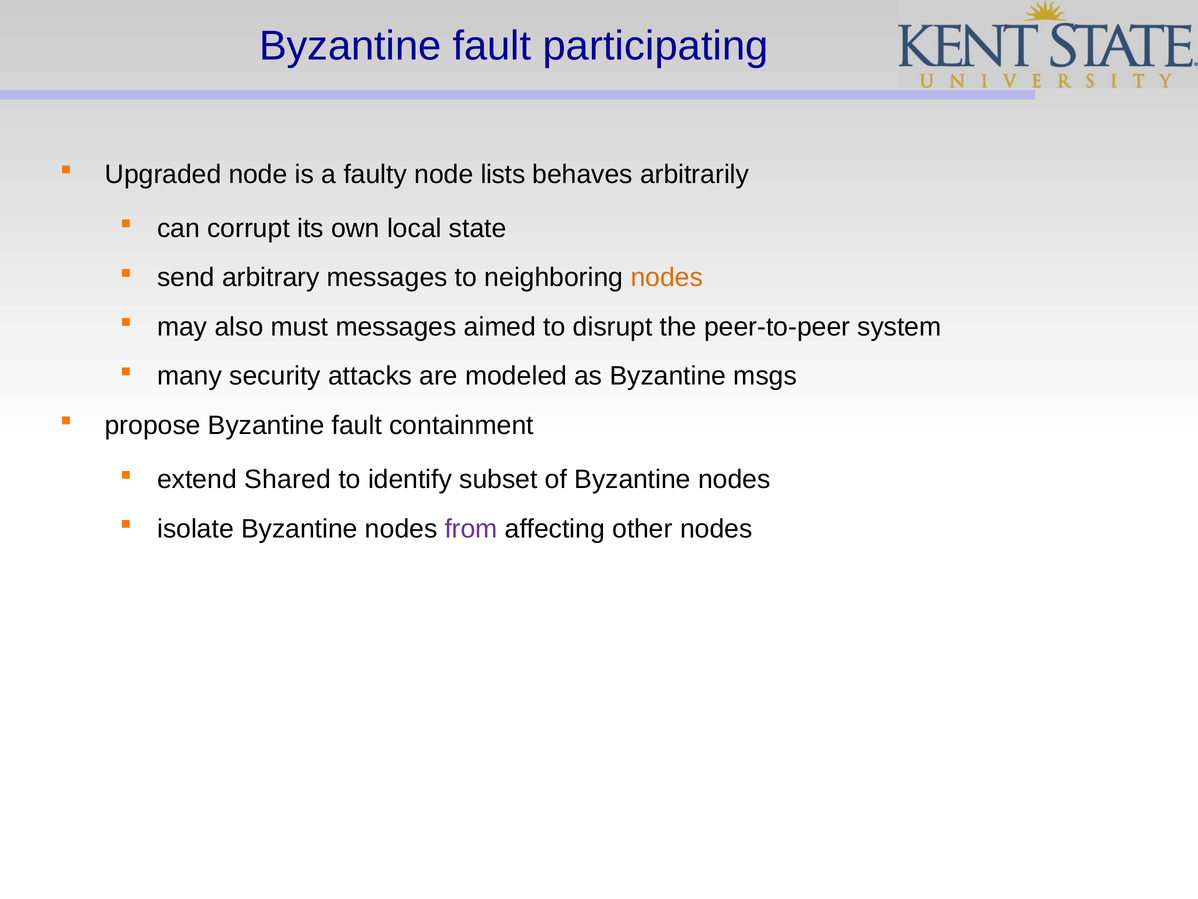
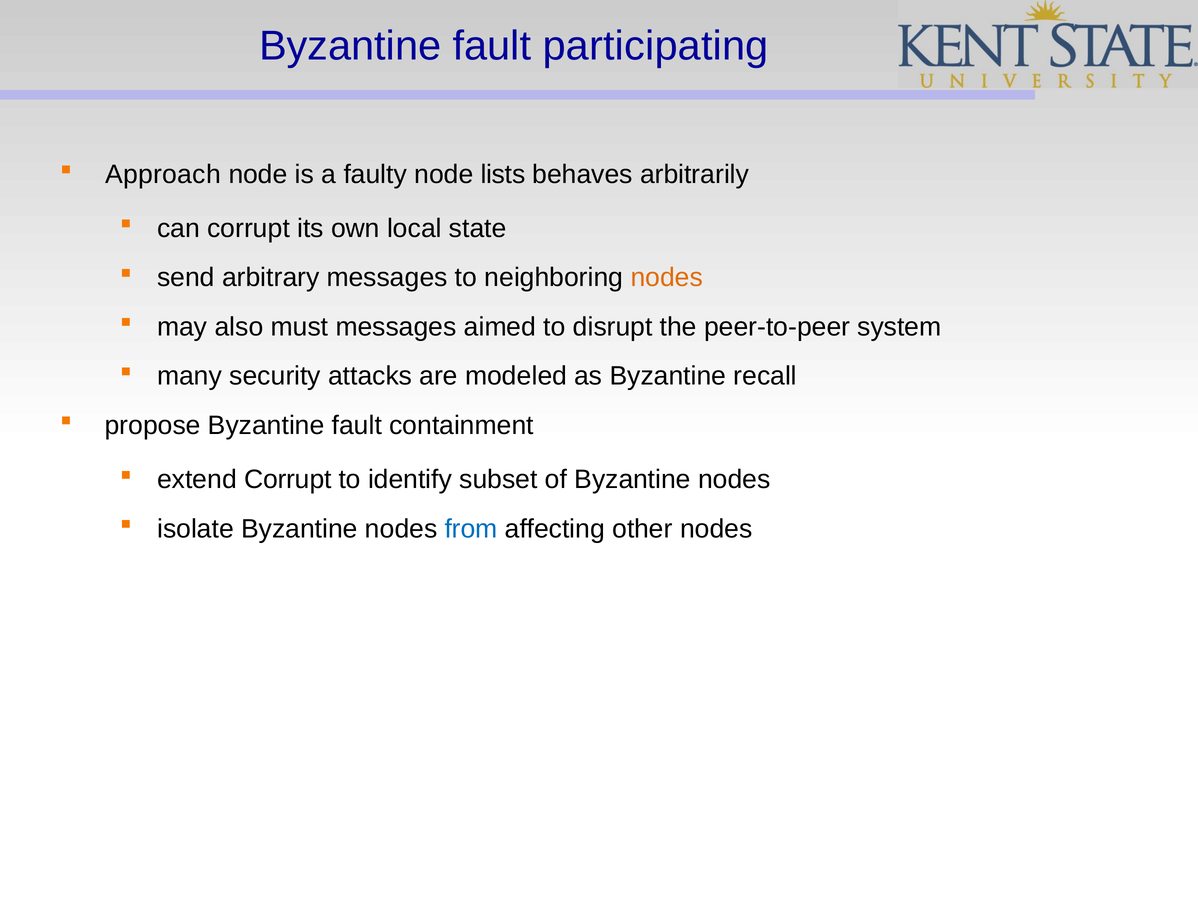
Upgraded: Upgraded -> Approach (163, 174)
msgs: msgs -> recall (765, 376)
extend Shared: Shared -> Corrupt (288, 479)
from colour: purple -> blue (471, 528)
